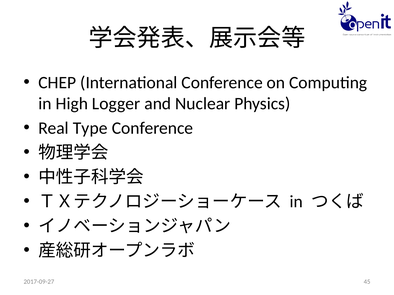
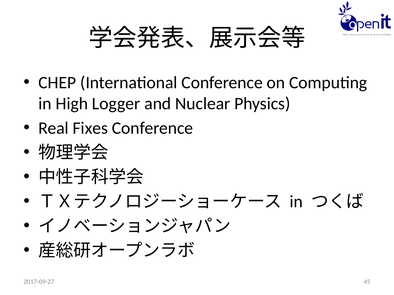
Type: Type -> Fixes (90, 128)
